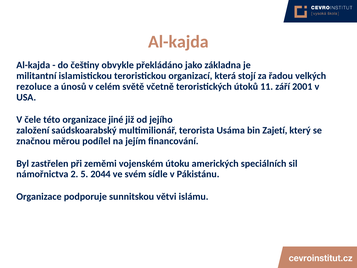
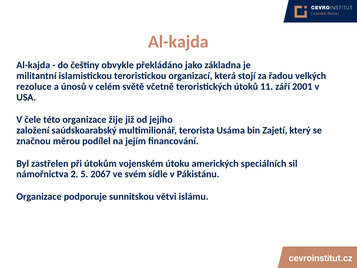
jiné: jiné -> žije (116, 120)
zeměmi: zeměmi -> útokům (100, 163)
2044: 2044 -> 2067 (100, 174)
